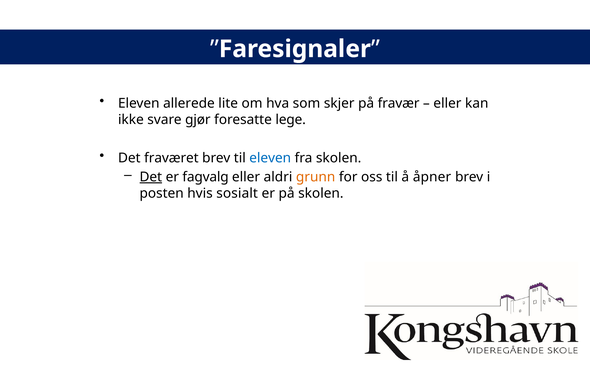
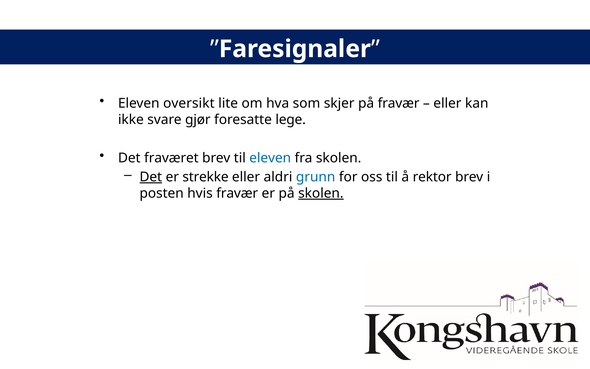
allerede: allerede -> oversikt (189, 103)
fagvalg: fagvalg -> strekke (206, 177)
grunn colour: orange -> blue (316, 177)
åpner: åpner -> rektor (432, 177)
hvis sosialt: sosialt -> fravær (237, 193)
skolen underline: none -> present (321, 193)
